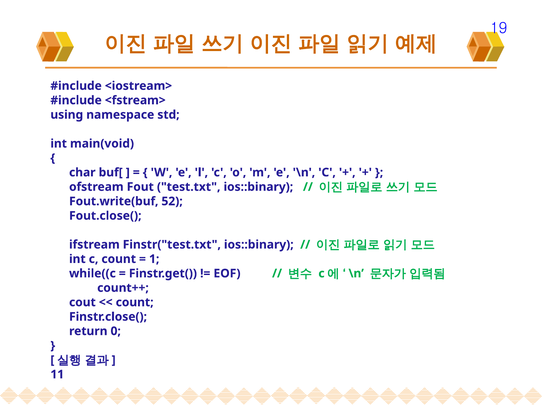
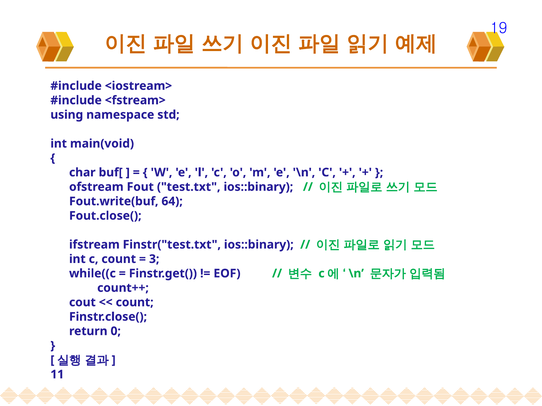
52: 52 -> 64 (172, 202)
1: 1 -> 3 (154, 259)
